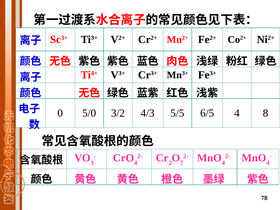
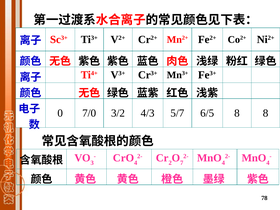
5/0: 5/0 -> 7/0 (89, 113)
5/5: 5/5 -> 5/7 (177, 113)
6/5 4: 4 -> 8 (237, 113)
